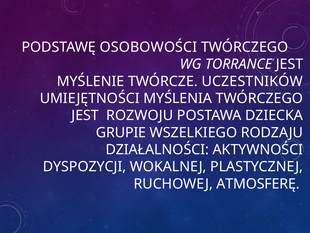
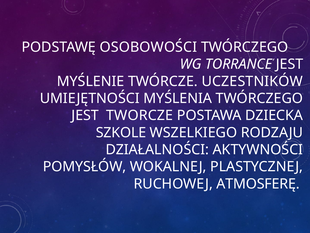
ROZWOJU: ROZWOJU -> TWORCZE (140, 115)
GRUPIE: GRUPIE -> SZKOLE (121, 132)
DYSPOZYCJI: DYSPOZYCJI -> POMYSŁÓW (84, 166)
